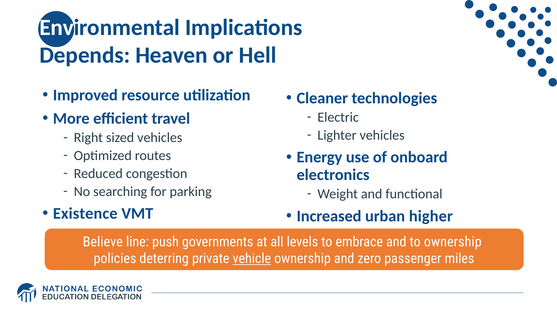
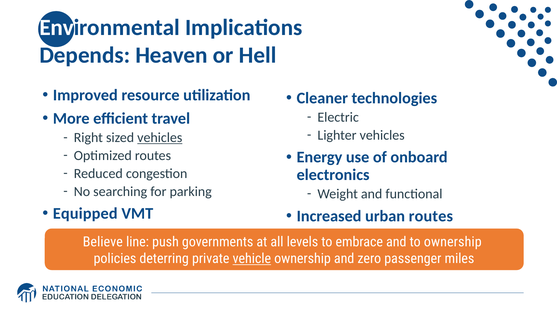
vehicles underline: none -> present (160, 138)
Existence: Existence -> Equipped (85, 214)
urban higher: higher -> routes (431, 216)
